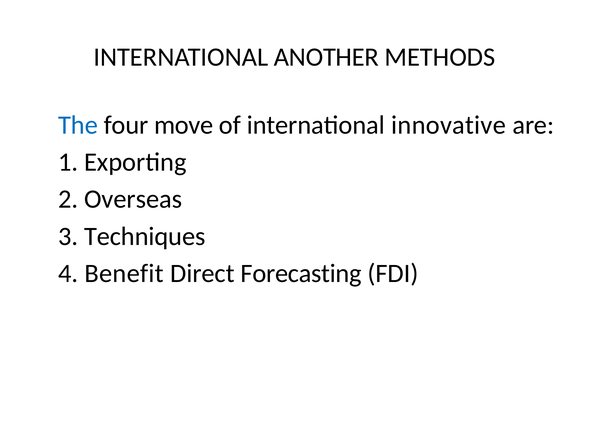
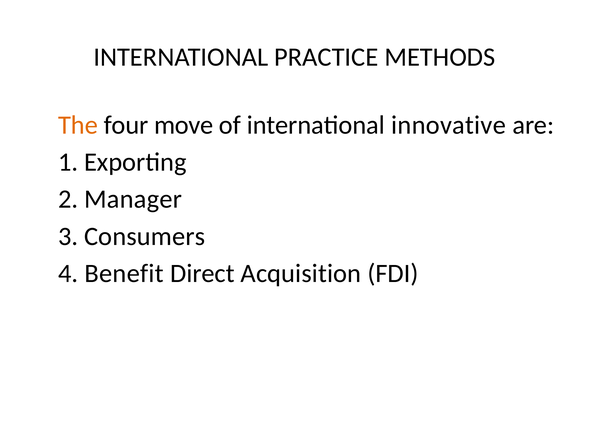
ANOTHER: ANOTHER -> PRACTICE (326, 57)
The colour: blue -> orange (78, 125)
Overseas: Overseas -> Manager (133, 199)
Techniques: Techniques -> Consumers (145, 236)
Forecasting: Forecasting -> Acquisition (301, 273)
